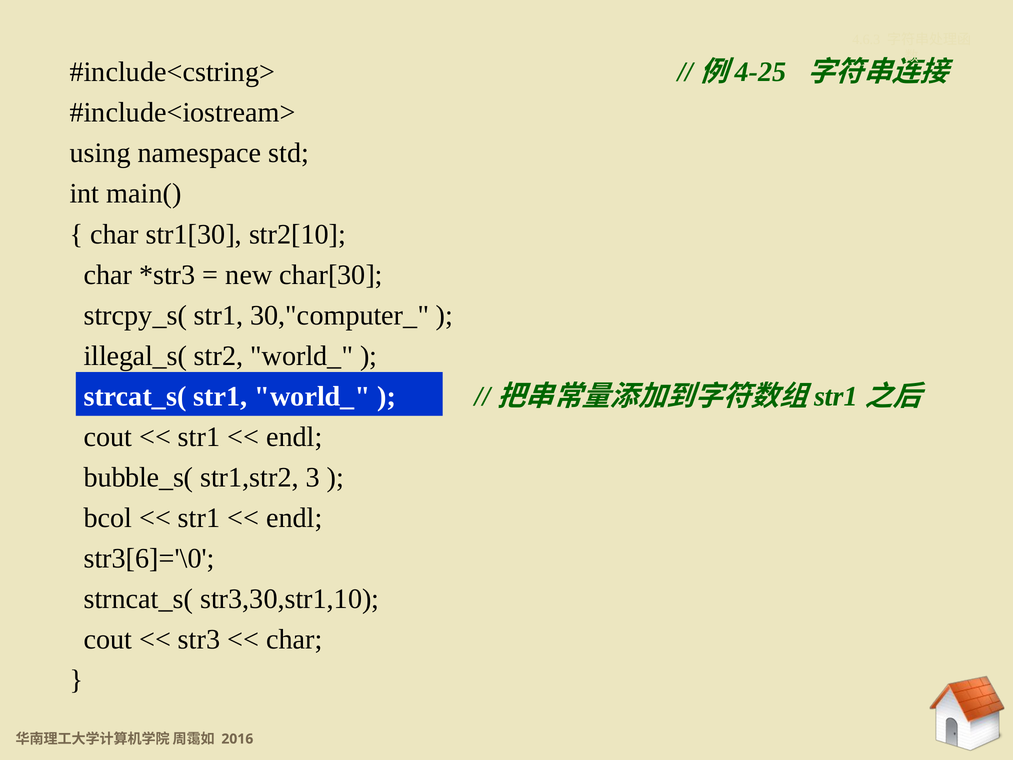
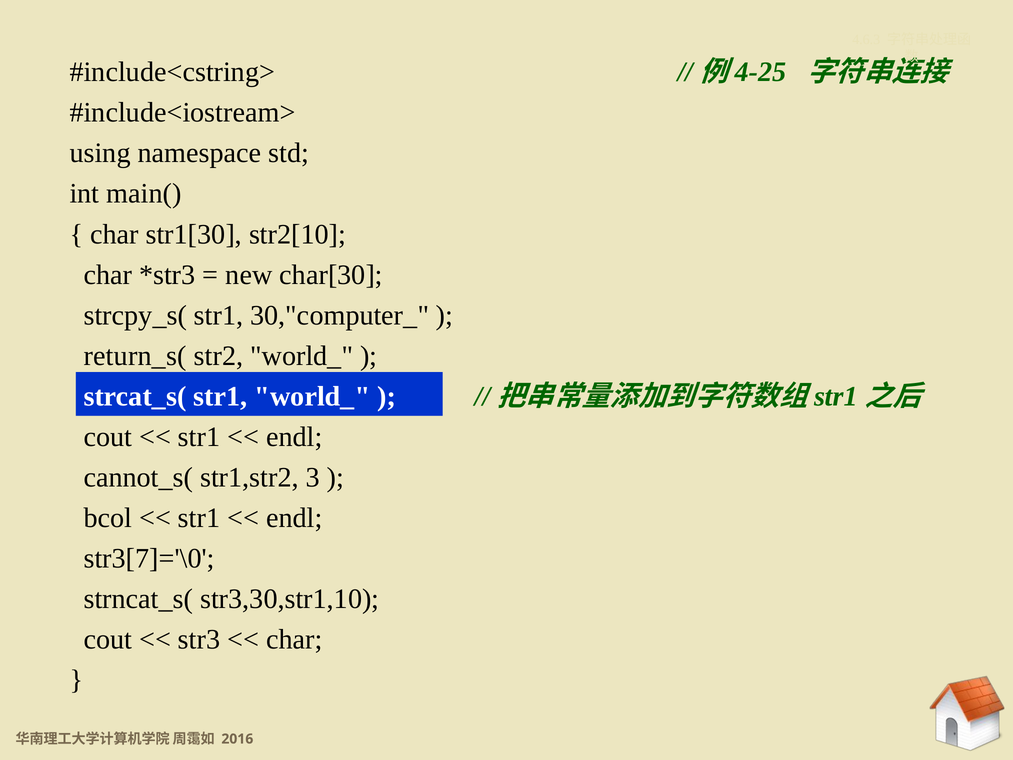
illegal_s(: illegal_s( -> return_s( (135, 356)
bubble_s(: bubble_s( -> cannot_s( (138, 477)
str3[6]='\0: str3[6]='\0 -> str3[7]='\0 (149, 558)
